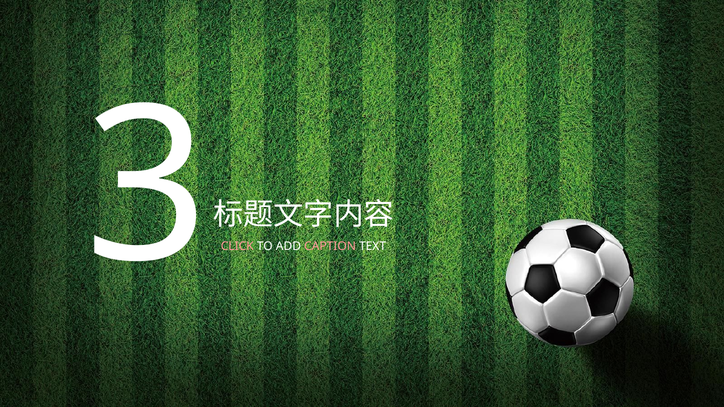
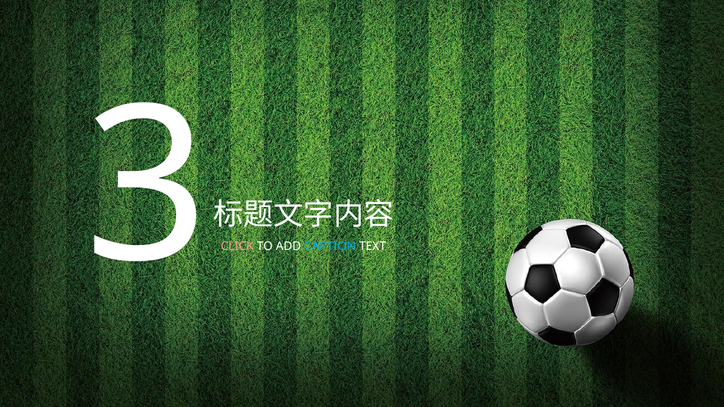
CAPTION colour: pink -> light blue (330, 247)
